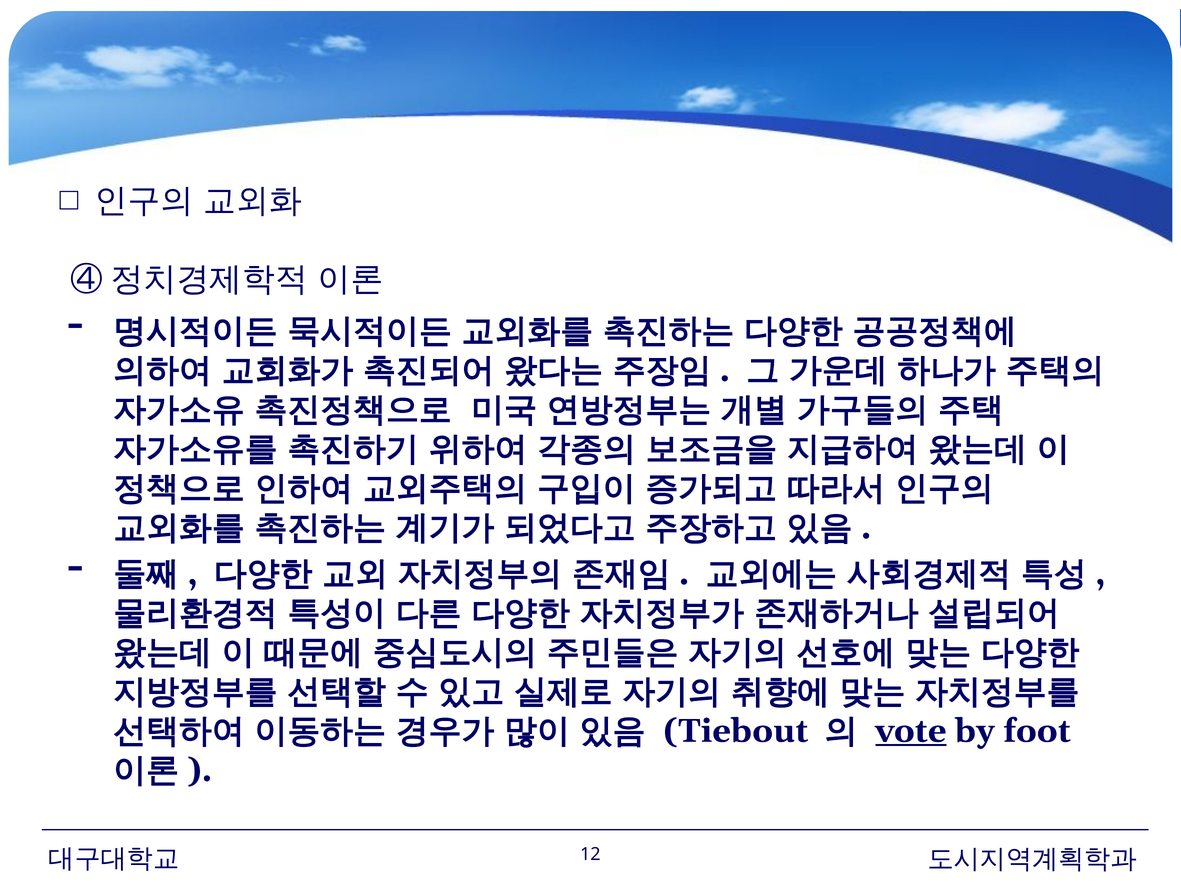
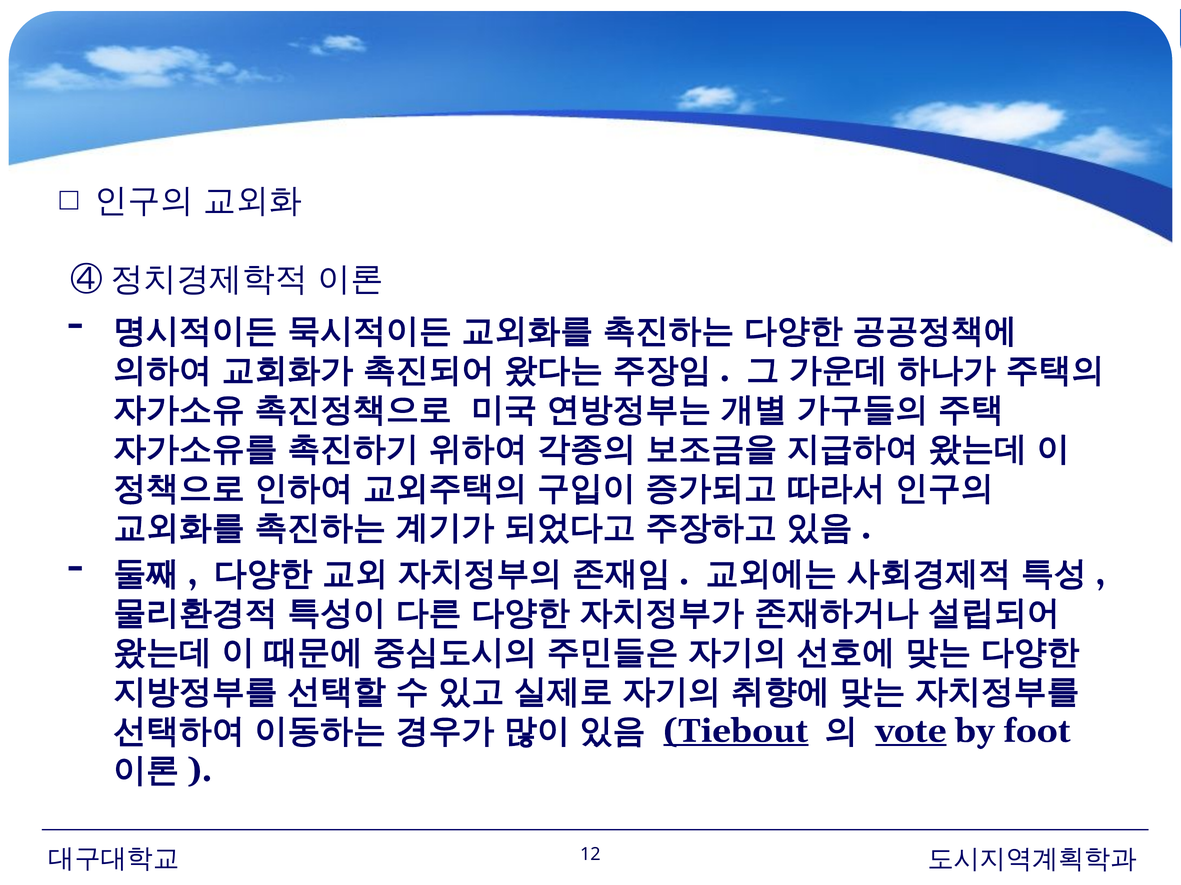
Tiebout underline: none -> present (736, 732)
